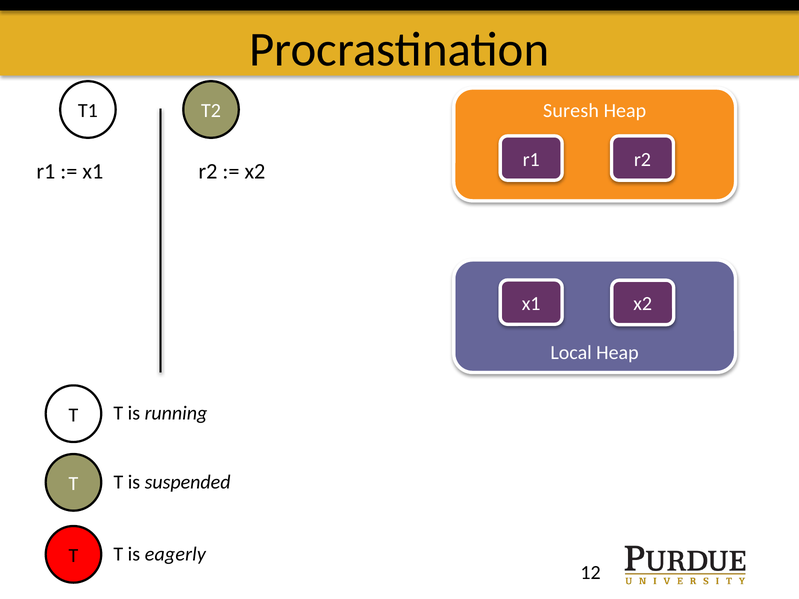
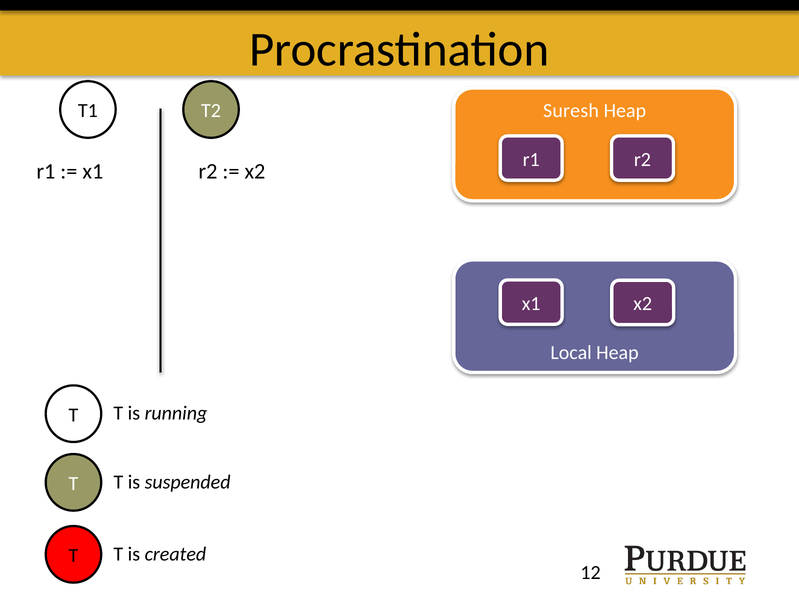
eagerly: eagerly -> created (175, 554)
